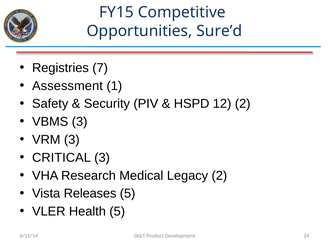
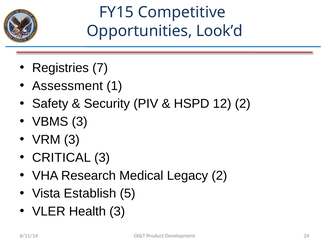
Sure’d: Sure’d -> Look’d (219, 31)
Releases: Releases -> Establish (90, 193)
Health 5: 5 -> 3 (117, 211)
